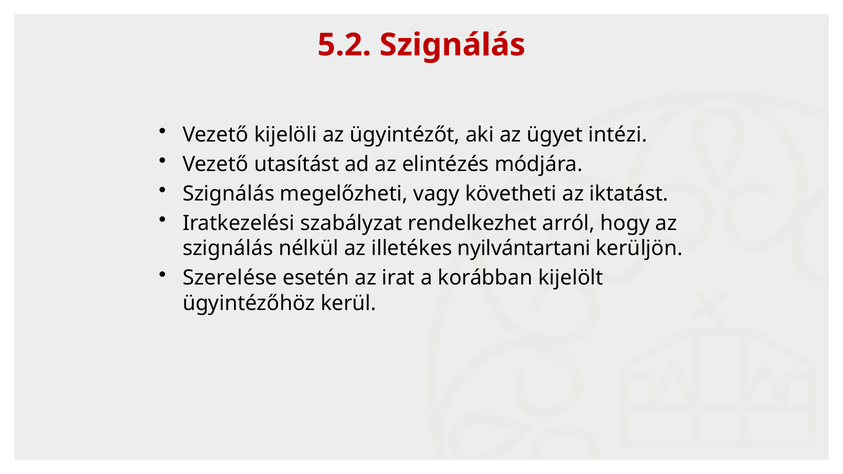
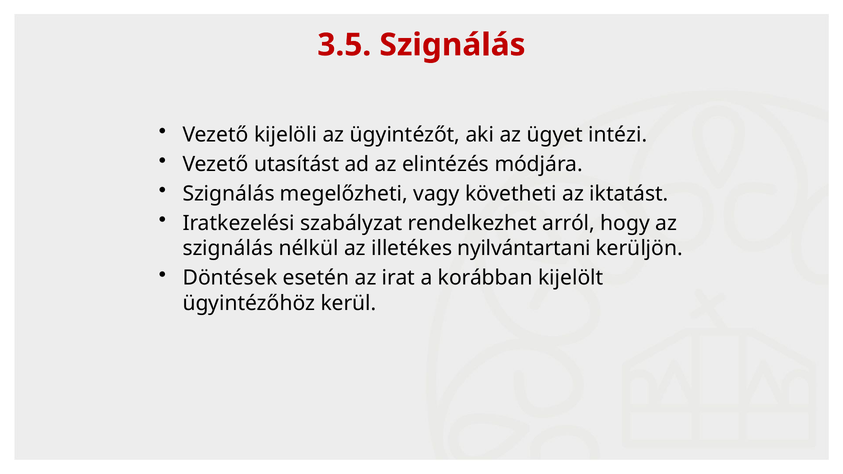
5.2: 5.2 -> 3.5 (344, 45)
Szerelése: Szerelése -> Döntések (230, 278)
